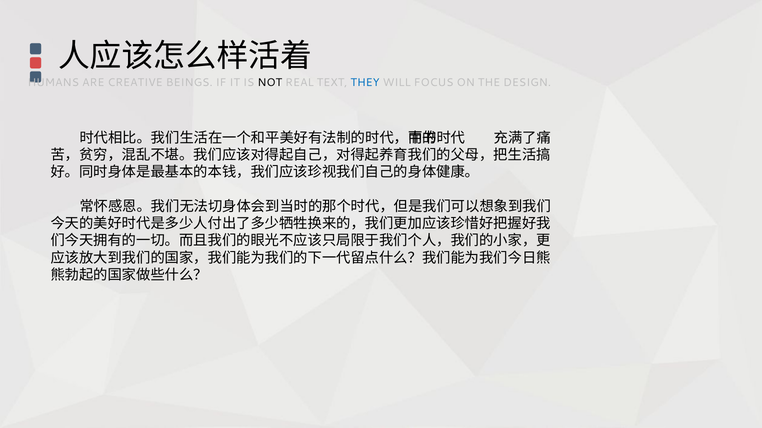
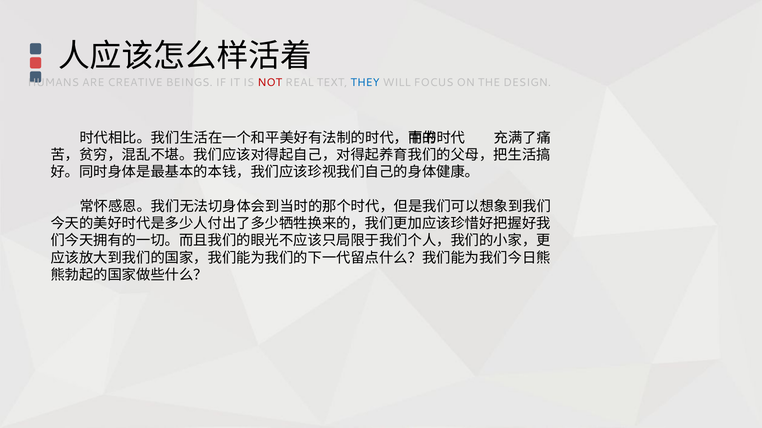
NOT colour: black -> red (270, 83)
